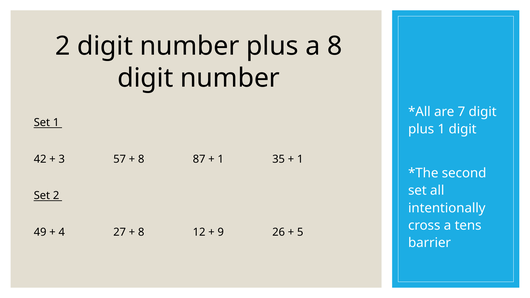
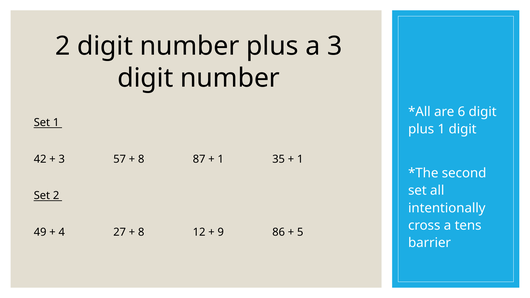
a 8: 8 -> 3 (335, 46)
7: 7 -> 6 (461, 112)
26: 26 -> 86 (279, 232)
